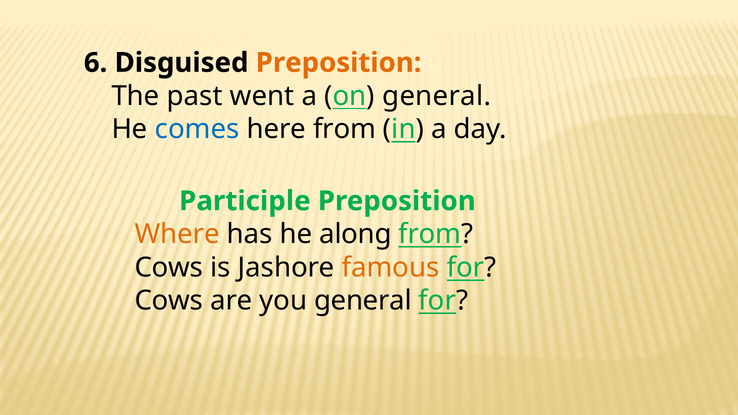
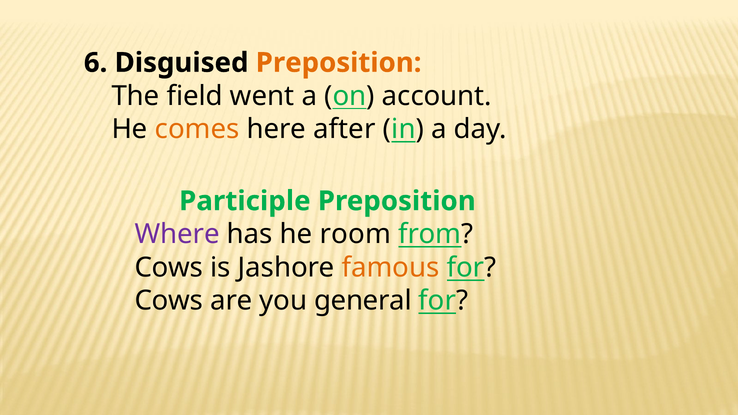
past: past -> field (195, 96)
on general: general -> account (437, 96)
comes colour: blue -> orange (197, 129)
here from: from -> after (344, 129)
Where colour: orange -> purple (177, 234)
along: along -> room (355, 234)
